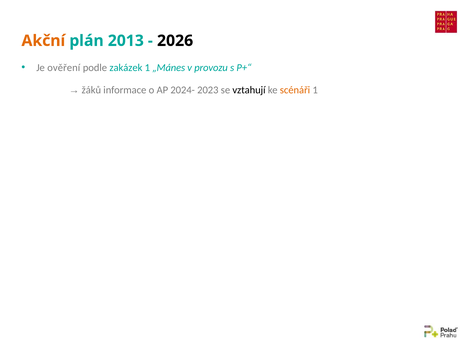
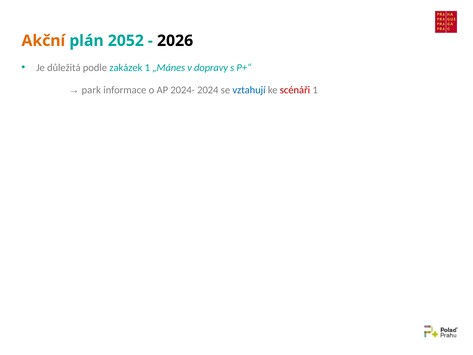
2013: 2013 -> 2052 (126, 41)
ověření: ověření -> důležitá (64, 68)
provozu: provozu -> dopravy (211, 68)
žáků: žáků -> park (91, 90)
2023: 2023 -> 2024 (208, 90)
vztahují colour: black -> blue (249, 90)
scénáři colour: orange -> red (295, 90)
